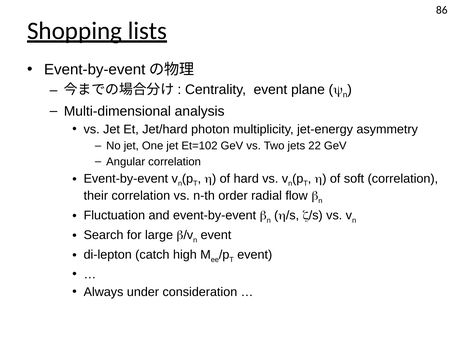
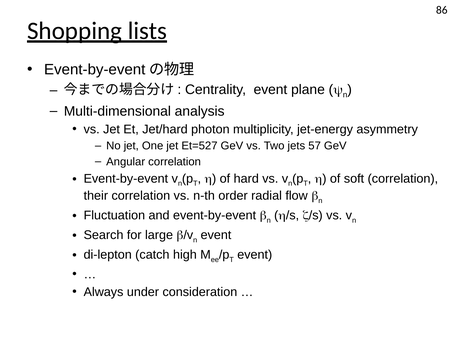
Et=102: Et=102 -> Et=527 (200, 146)
22: 22 -> 57 (315, 146)
